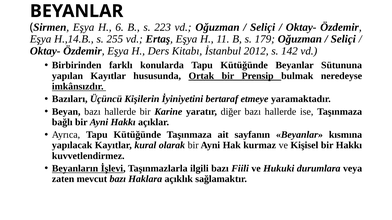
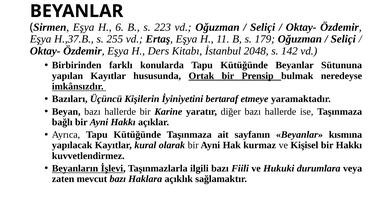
H.,14.B: H.,14.B -> H.,37.B (74, 39)
2012: 2012 -> 2048 (256, 51)
